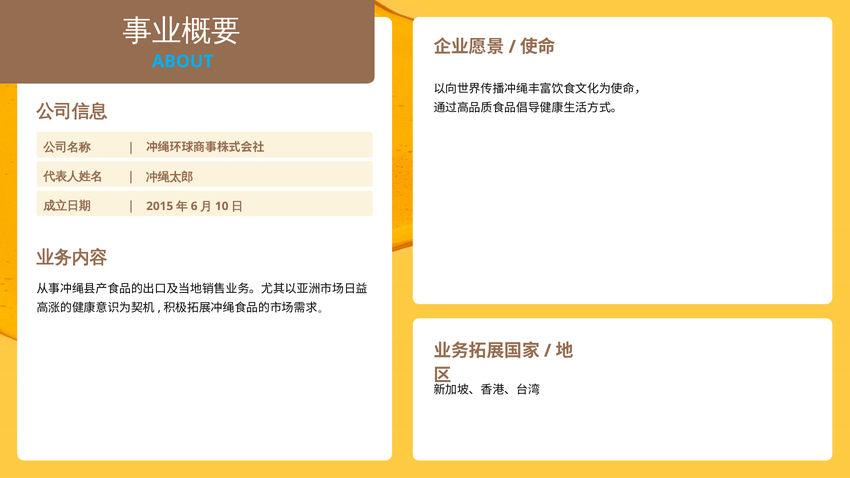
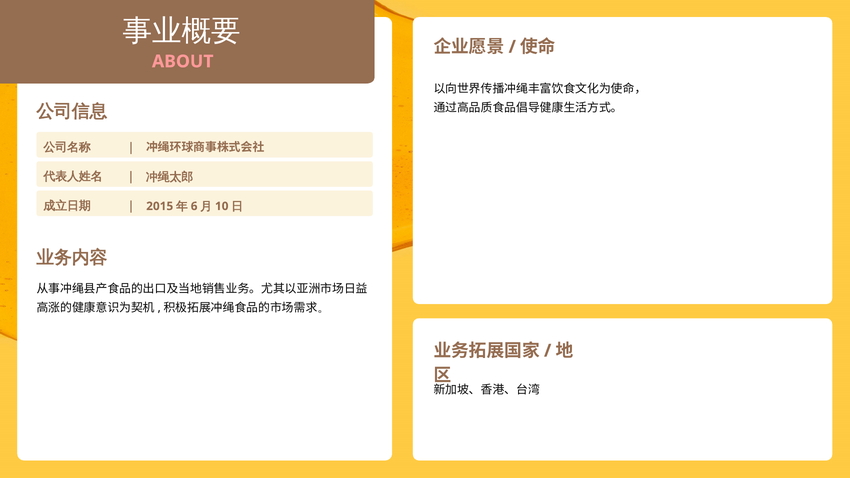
ABOUT colour: light blue -> pink (183, 61)
